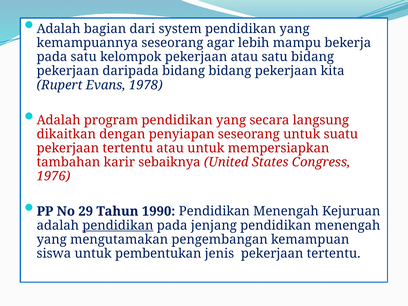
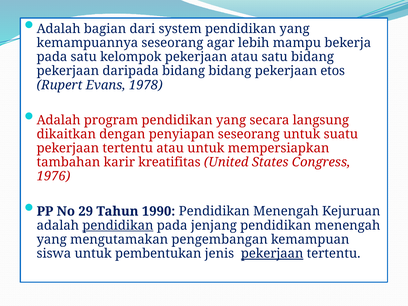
kita: kita -> etos (333, 71)
sebaiknya: sebaiknya -> kreatifitas (169, 162)
pekerjaan underline: none -> present (272, 254)
